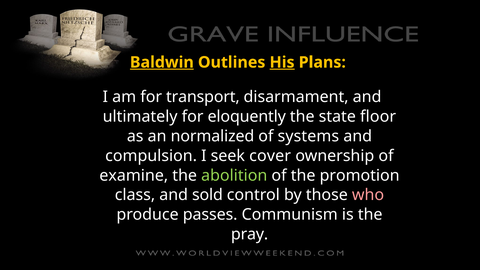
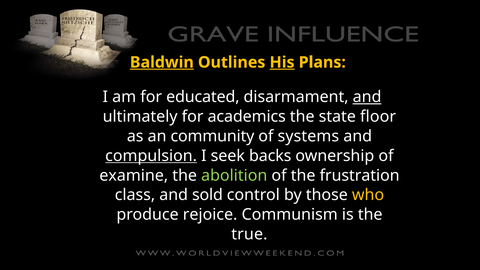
transport: transport -> educated (203, 97)
and underline: none -> present (367, 97)
eloquently: eloquently -> academics (247, 117)
normalized: normalized -> community (212, 136)
compulsion underline: none -> present (151, 156)
cover: cover -> backs (270, 156)
promotion: promotion -> frustration (360, 175)
who colour: pink -> yellow (368, 195)
passes: passes -> rejoice (210, 215)
pray: pray -> true (249, 234)
